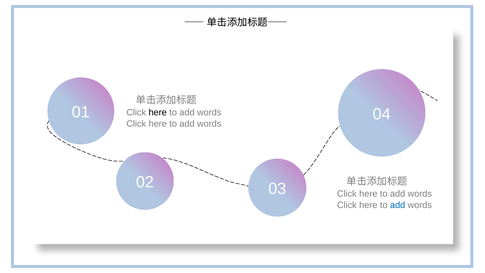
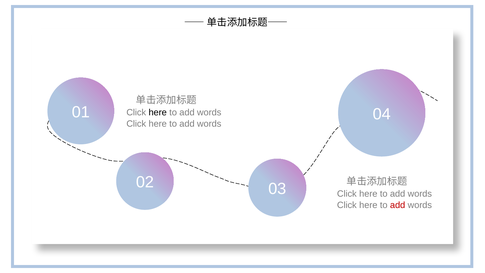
add colour: blue -> red (398, 205)
